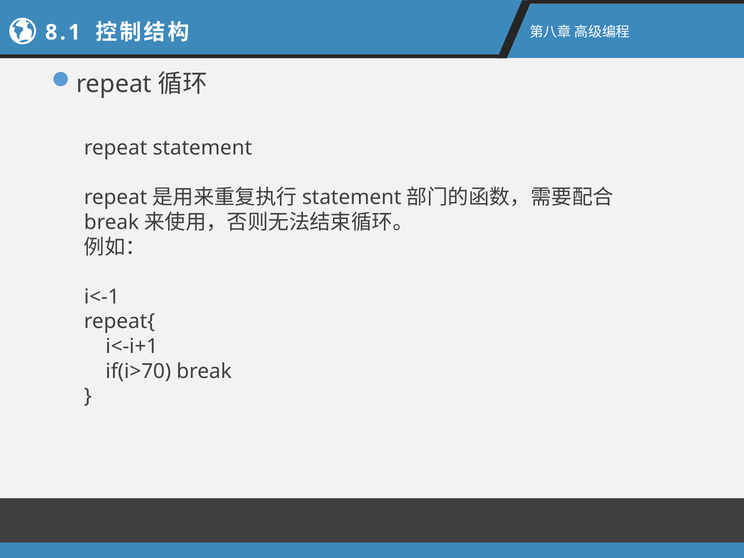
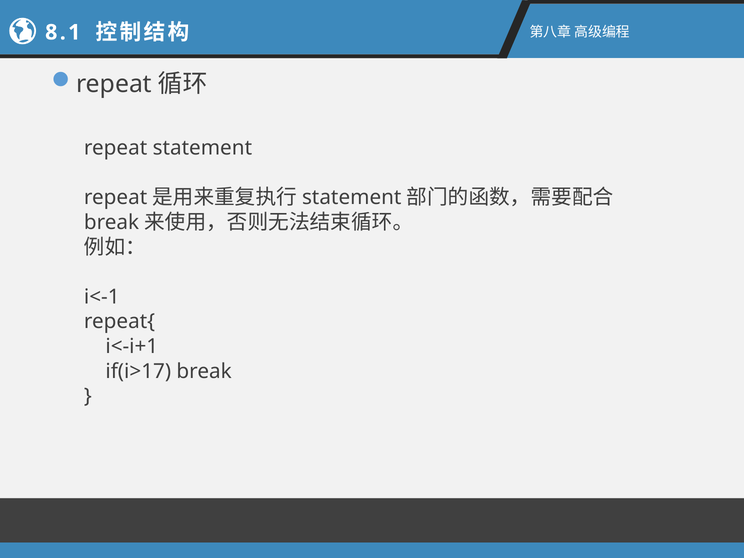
if(i>70: if(i>70 -> if(i>17 (138, 371)
